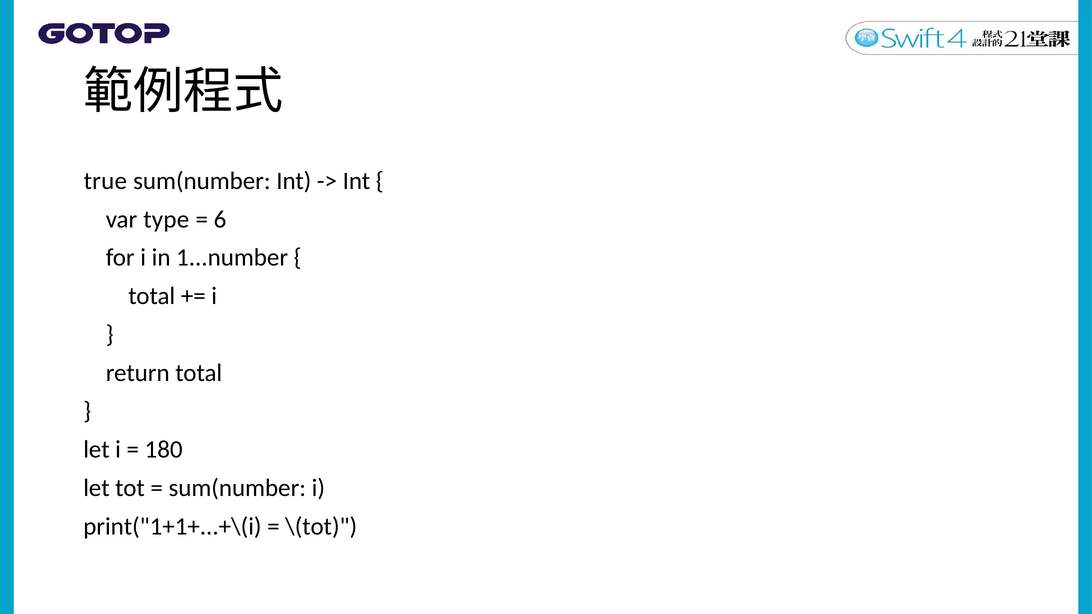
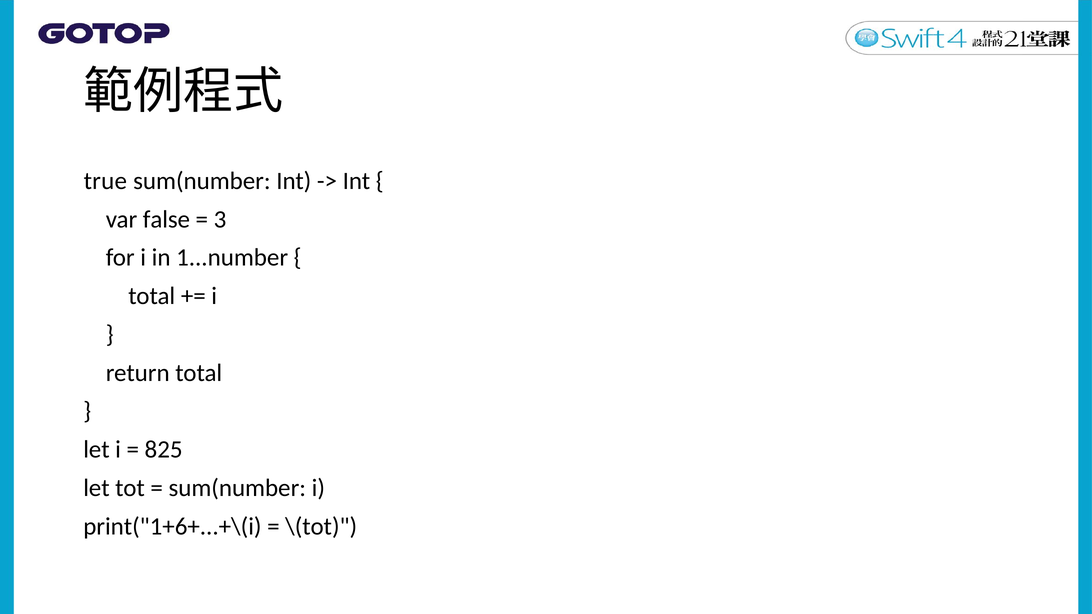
type: type -> false (166, 219)
6: 6 -> 3 (220, 219)
180: 180 -> 825 (164, 450)
print("1+1+...+\(i: print("1+1+...+\(i -> print("1+6+...+\(i (172, 527)
